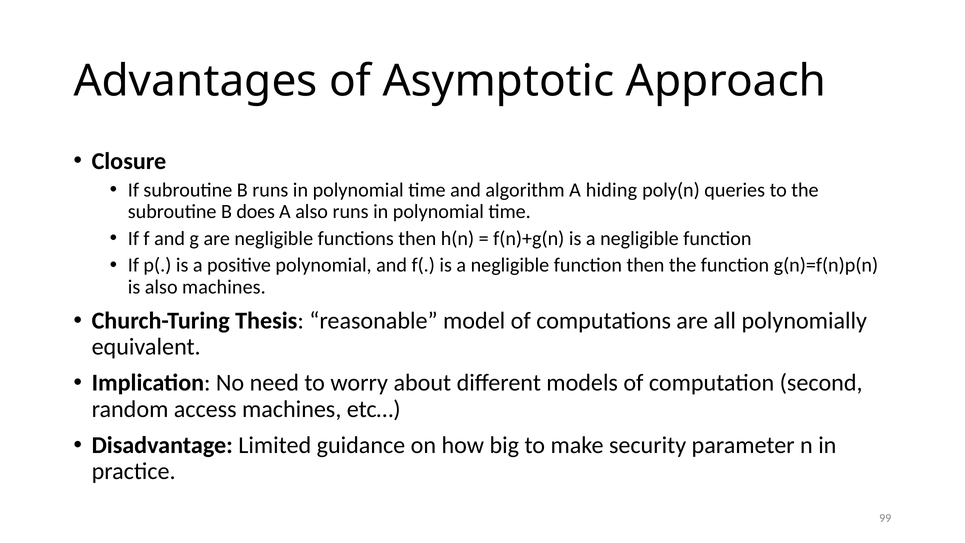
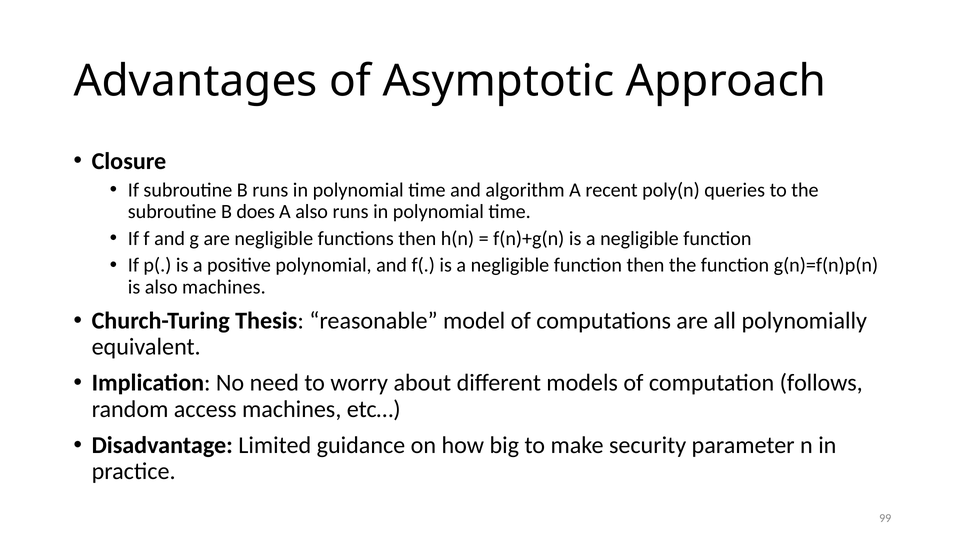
hiding: hiding -> recent (612, 190)
second: second -> follows (821, 383)
